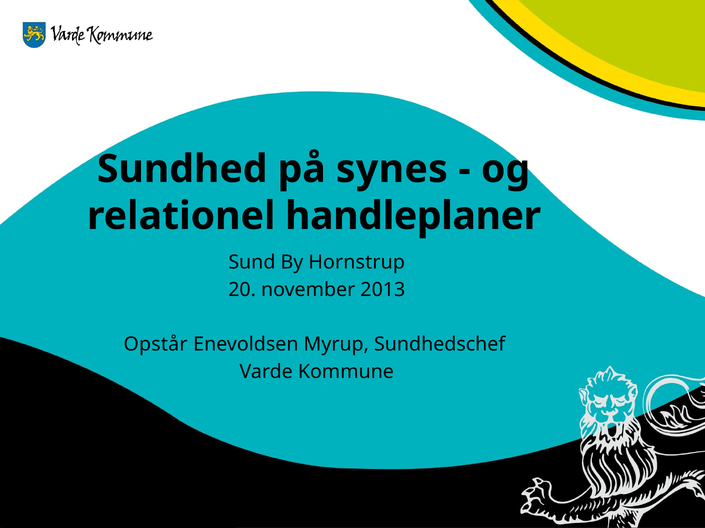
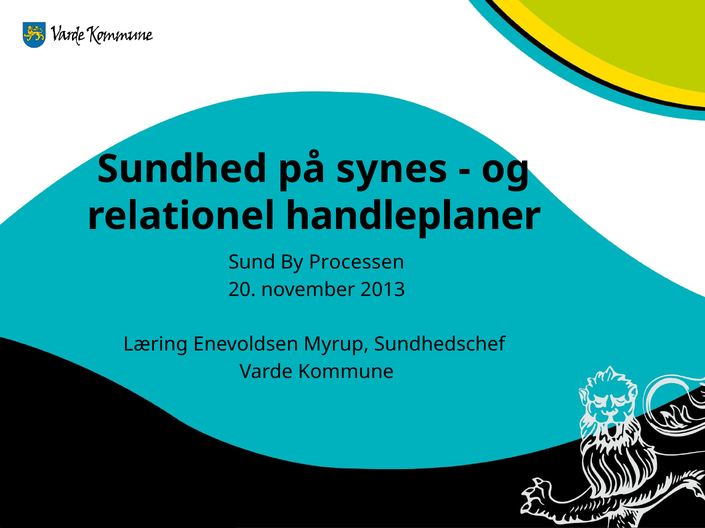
Hornstrup: Hornstrup -> Processen (357, 263)
Opstår: Opstår -> Læring (156, 345)
